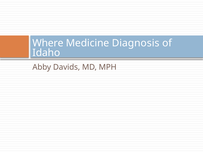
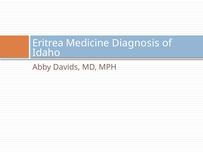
Where: Where -> Eritrea (48, 43)
